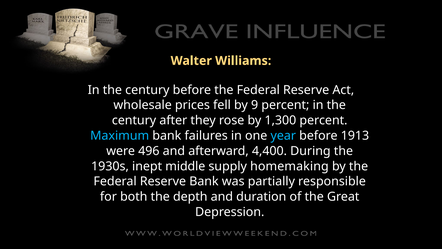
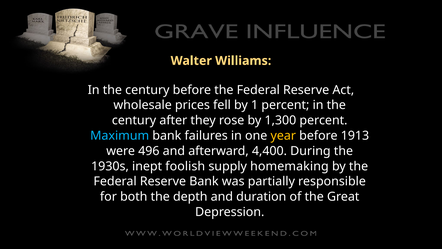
9: 9 -> 1 (255, 105)
year colour: light blue -> yellow (283, 136)
middle: middle -> foolish (185, 166)
